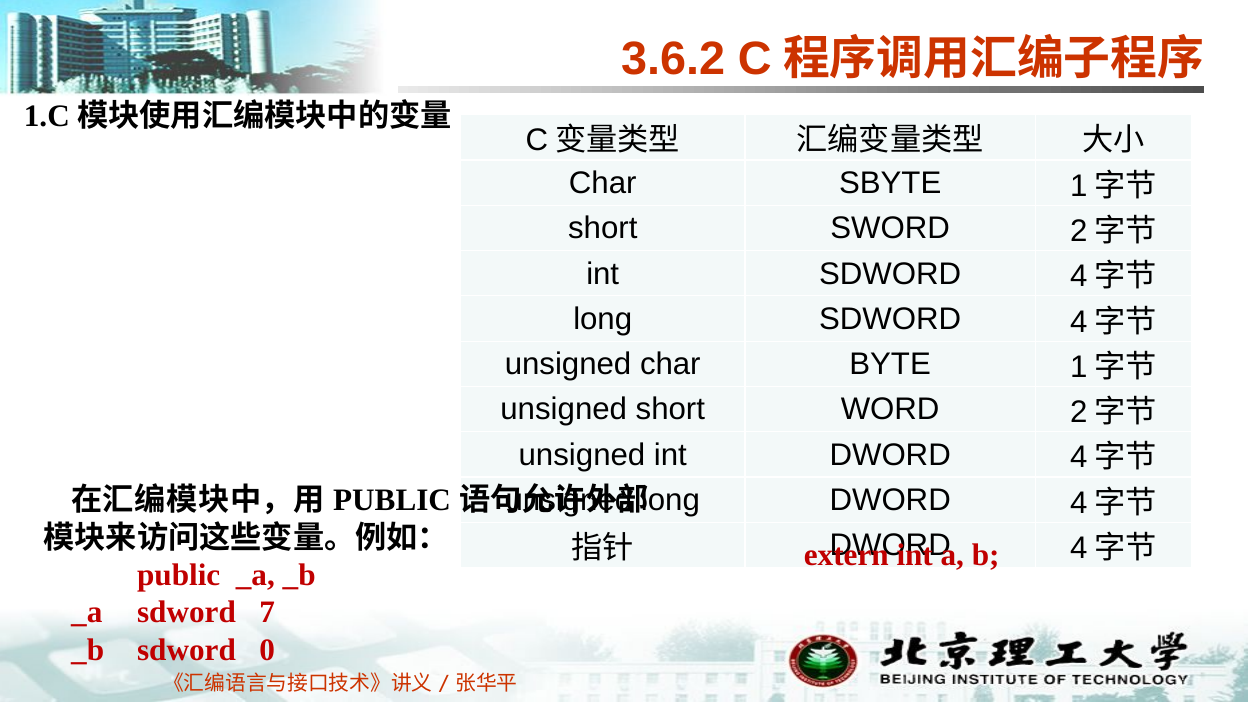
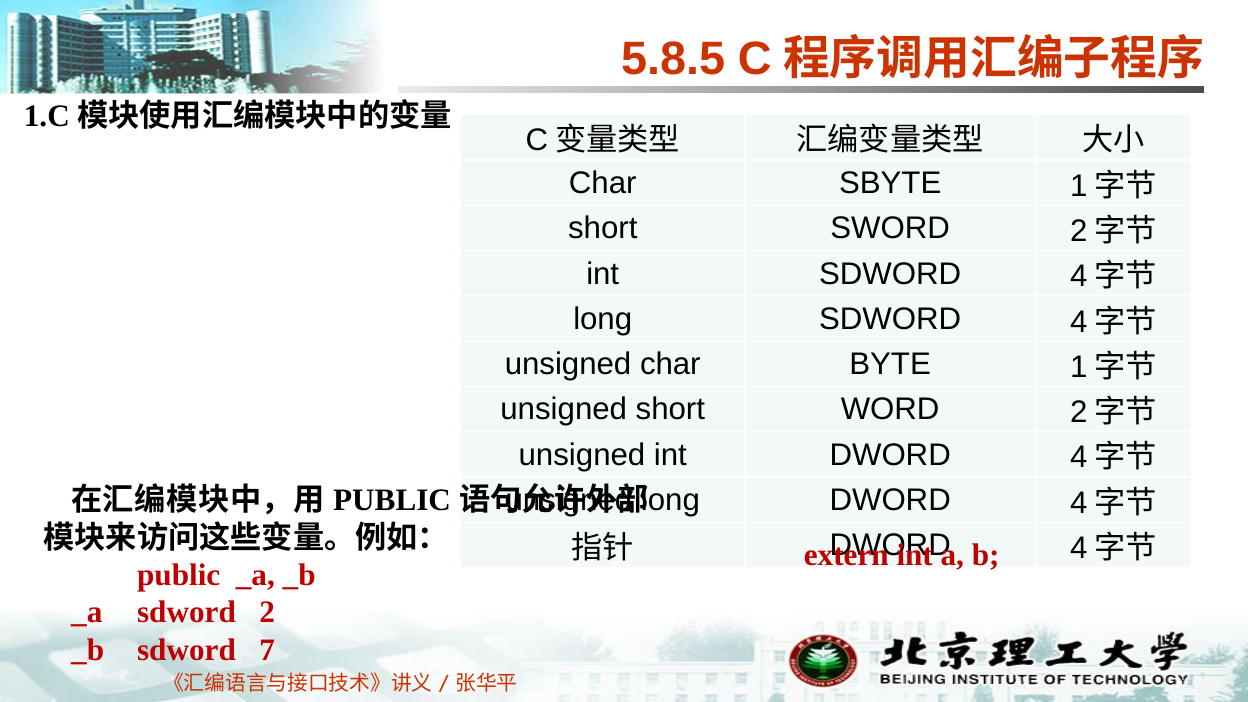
3.6.2: 3.6.2 -> 5.8.5 (673, 59)
7: 7 -> 2 (267, 613)
0: 0 -> 7 (267, 650)
